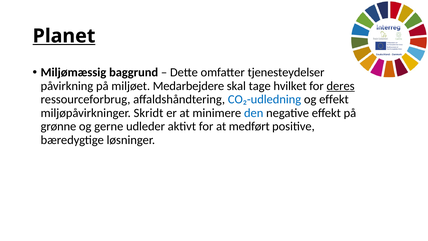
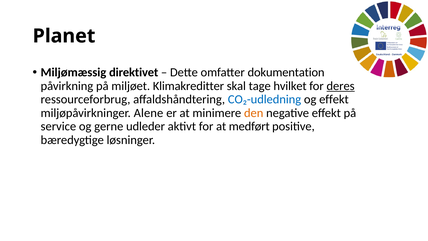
Planet underline: present -> none (64, 36)
baggrund: baggrund -> direktivet (134, 72)
tjenesteydelser: tjenesteydelser -> dokumentation (286, 72)
Medarbejdere: Medarbejdere -> Klimakreditter (188, 86)
Skridt: Skridt -> Alene (148, 113)
den colour: blue -> orange (254, 113)
grønne: grønne -> service (58, 126)
